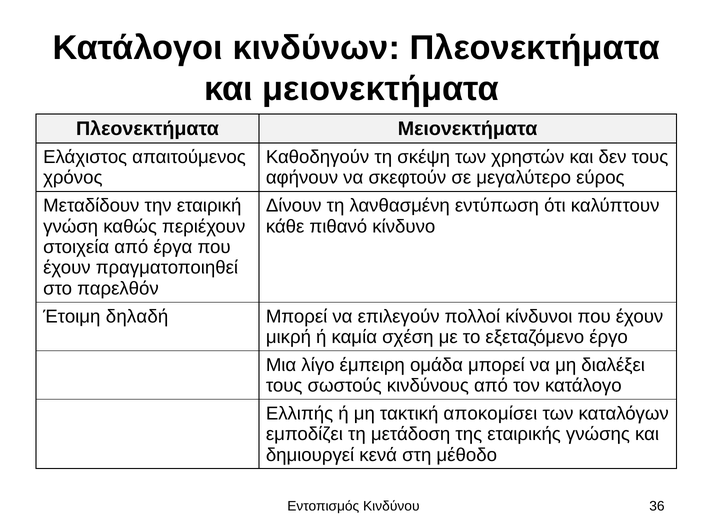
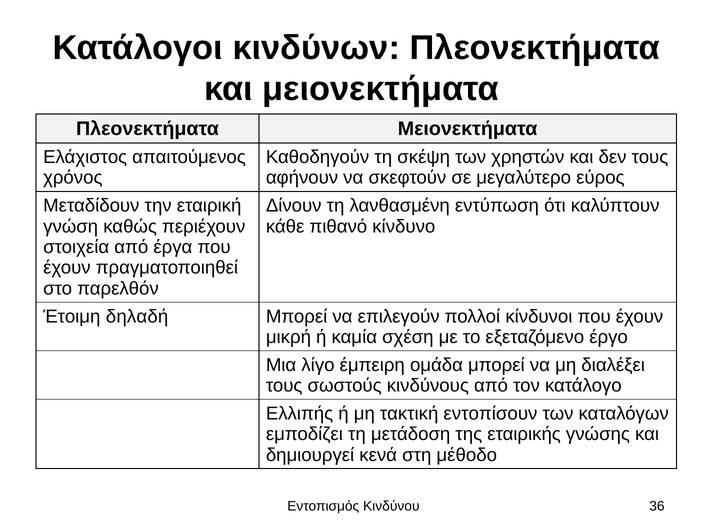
αποκομίσει: αποκομίσει -> εντοπίσουν (490, 414)
